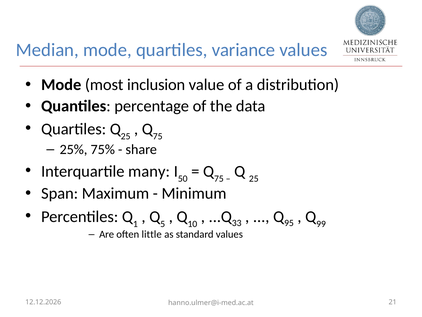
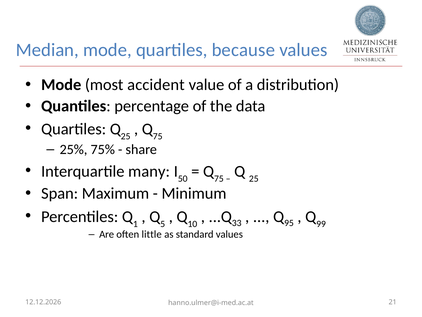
variance: variance -> because (243, 50)
inclusion: inclusion -> accident (156, 85)
